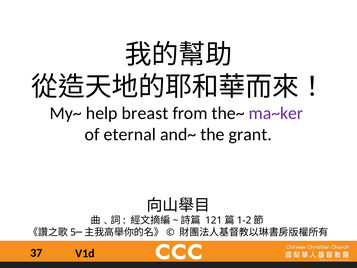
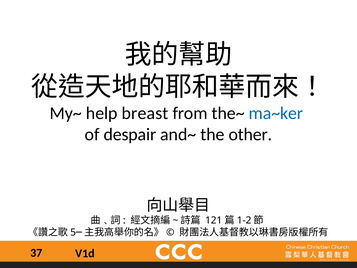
ma~ker colour: purple -> blue (276, 113)
eternal: eternal -> despair (130, 134)
grant: grant -> other (250, 134)
